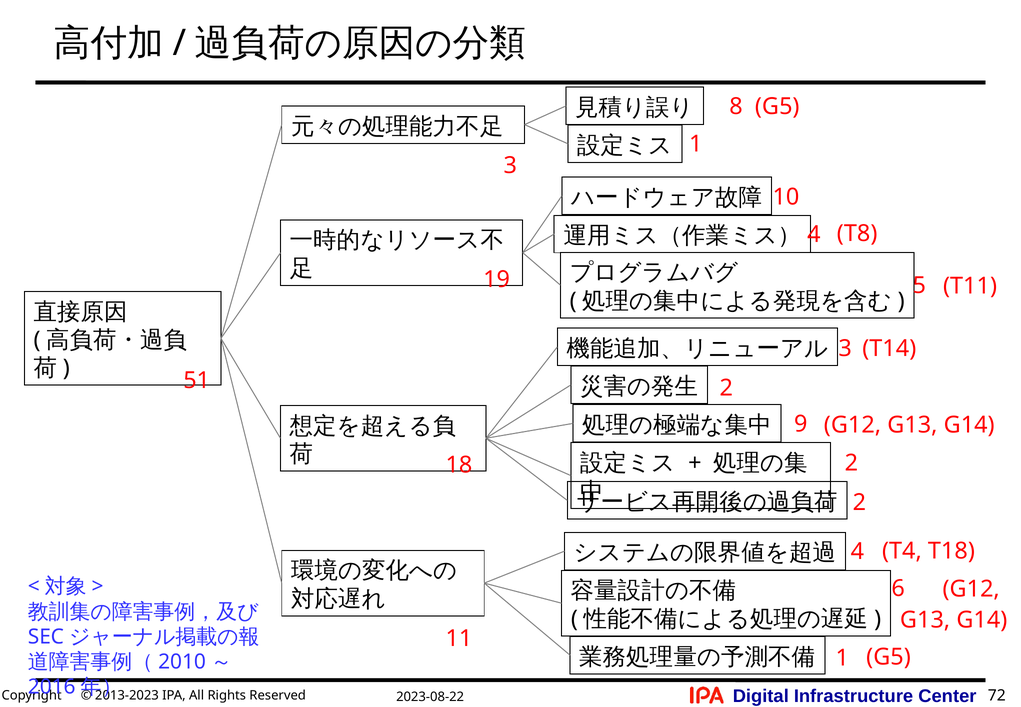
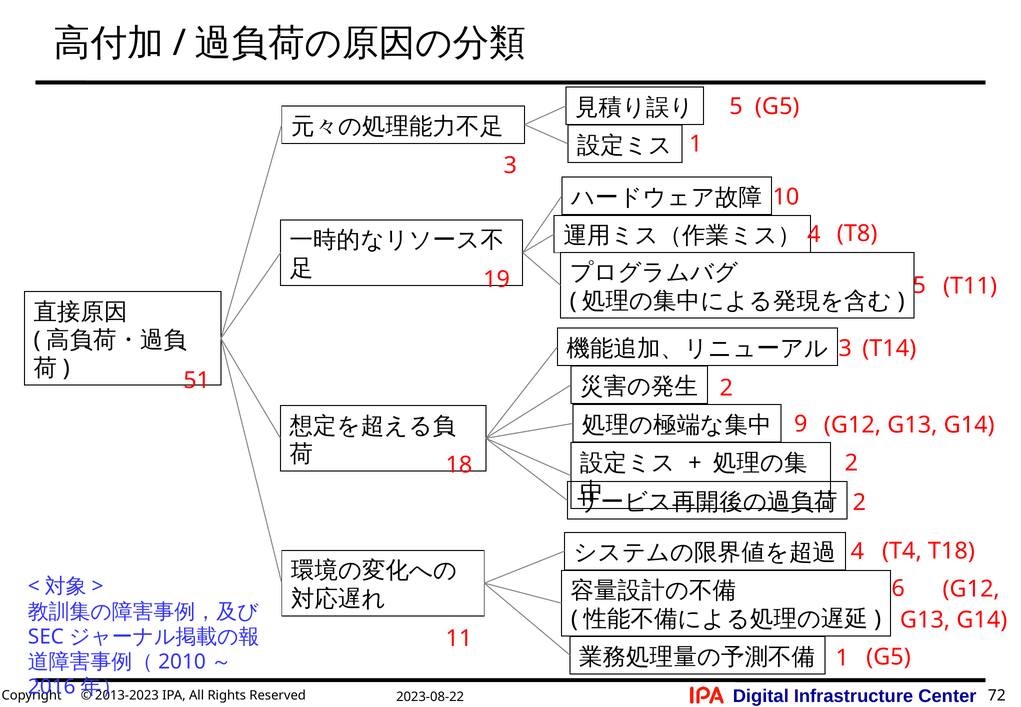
8: 8 -> 5 (736, 107)
